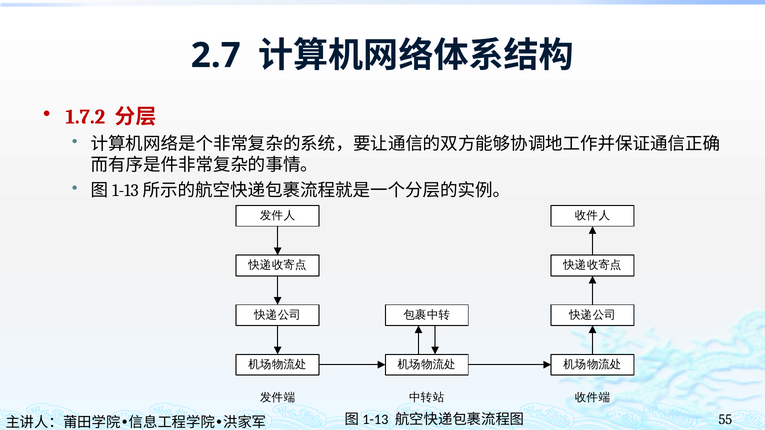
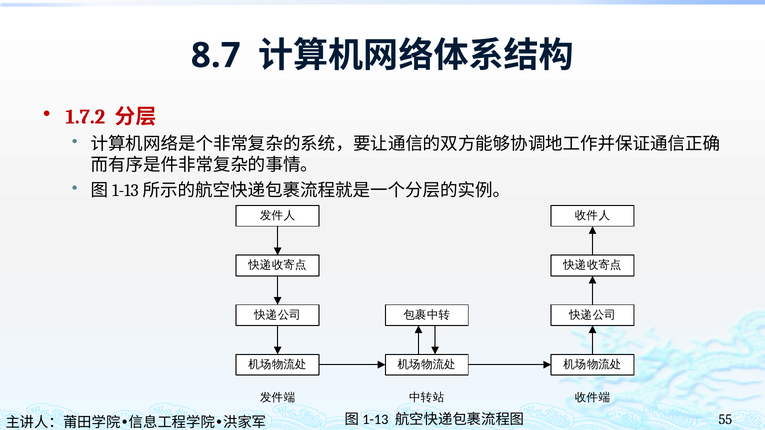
2.7: 2.7 -> 8.7 (216, 56)
